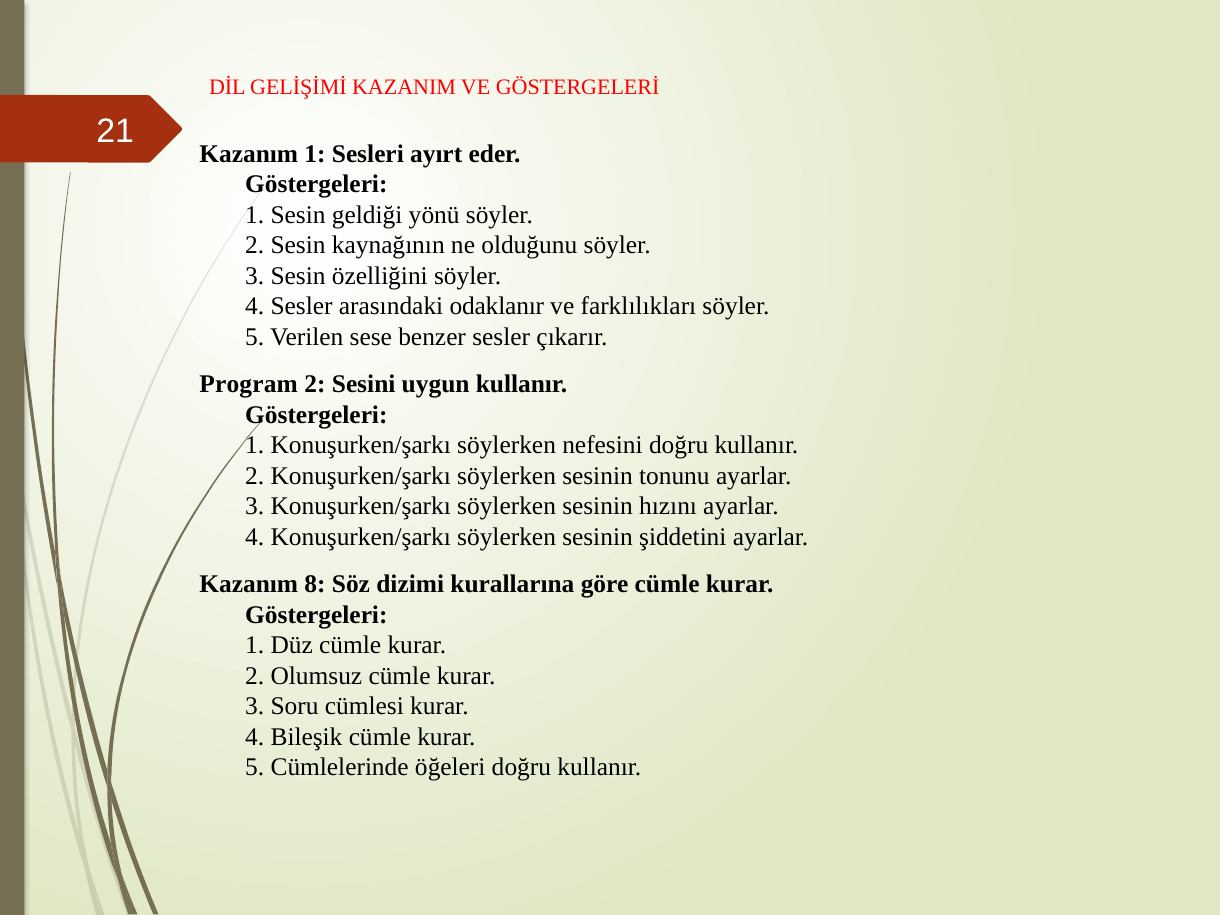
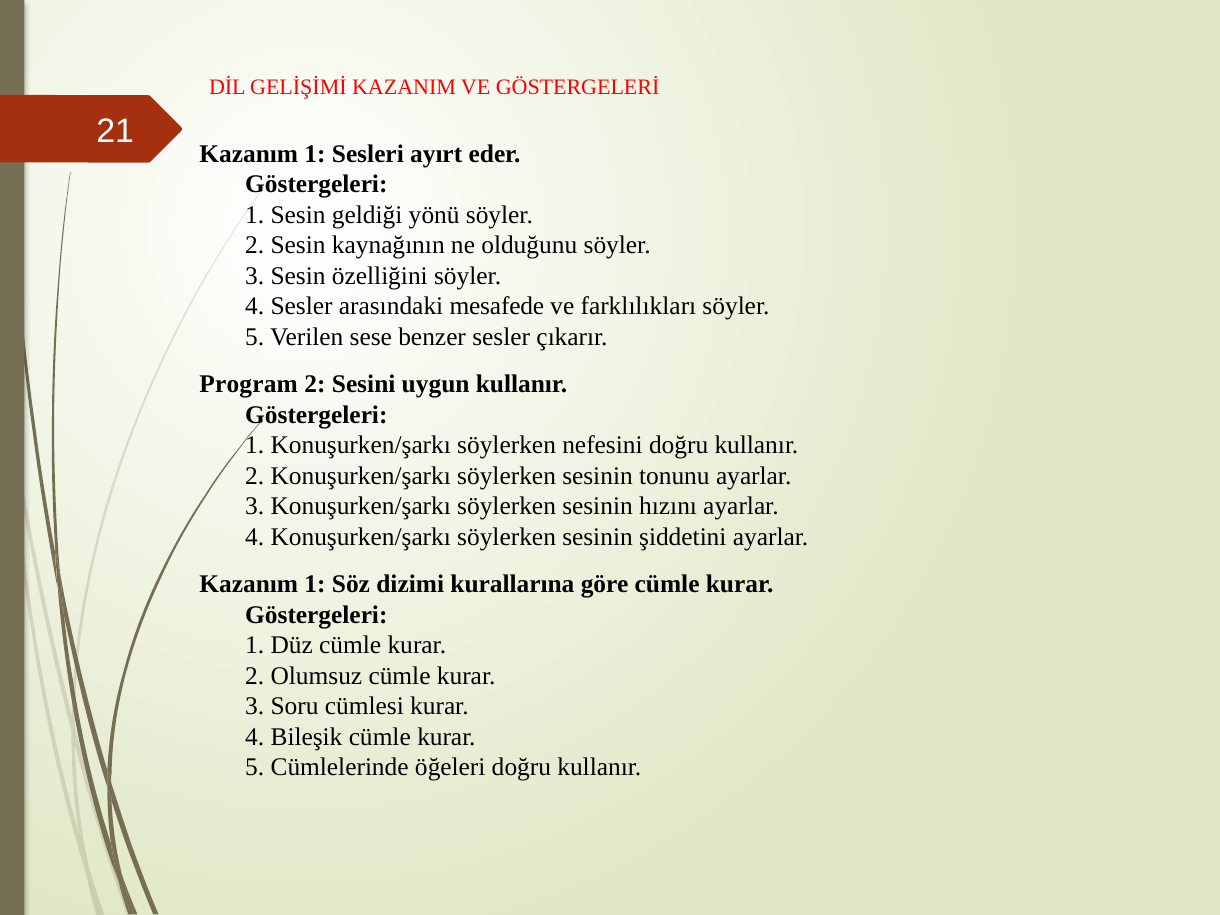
odaklanır: odaklanır -> mesafede (497, 306)
8: 8 -> 1 (315, 584)
